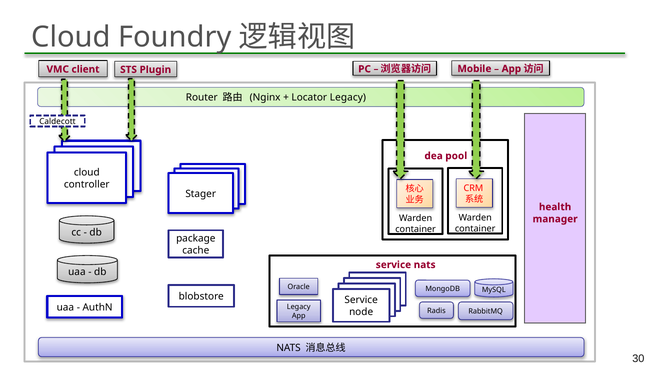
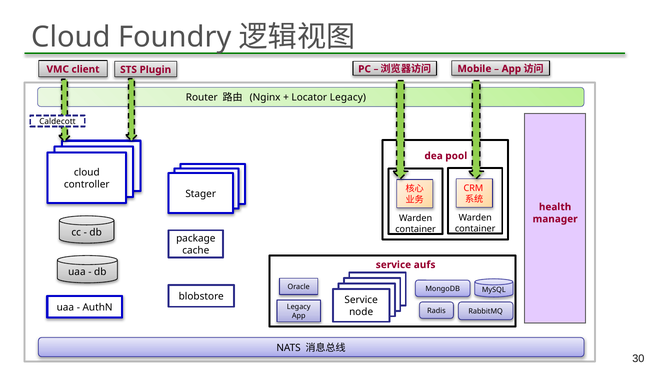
service nats: nats -> aufs (425, 264)
